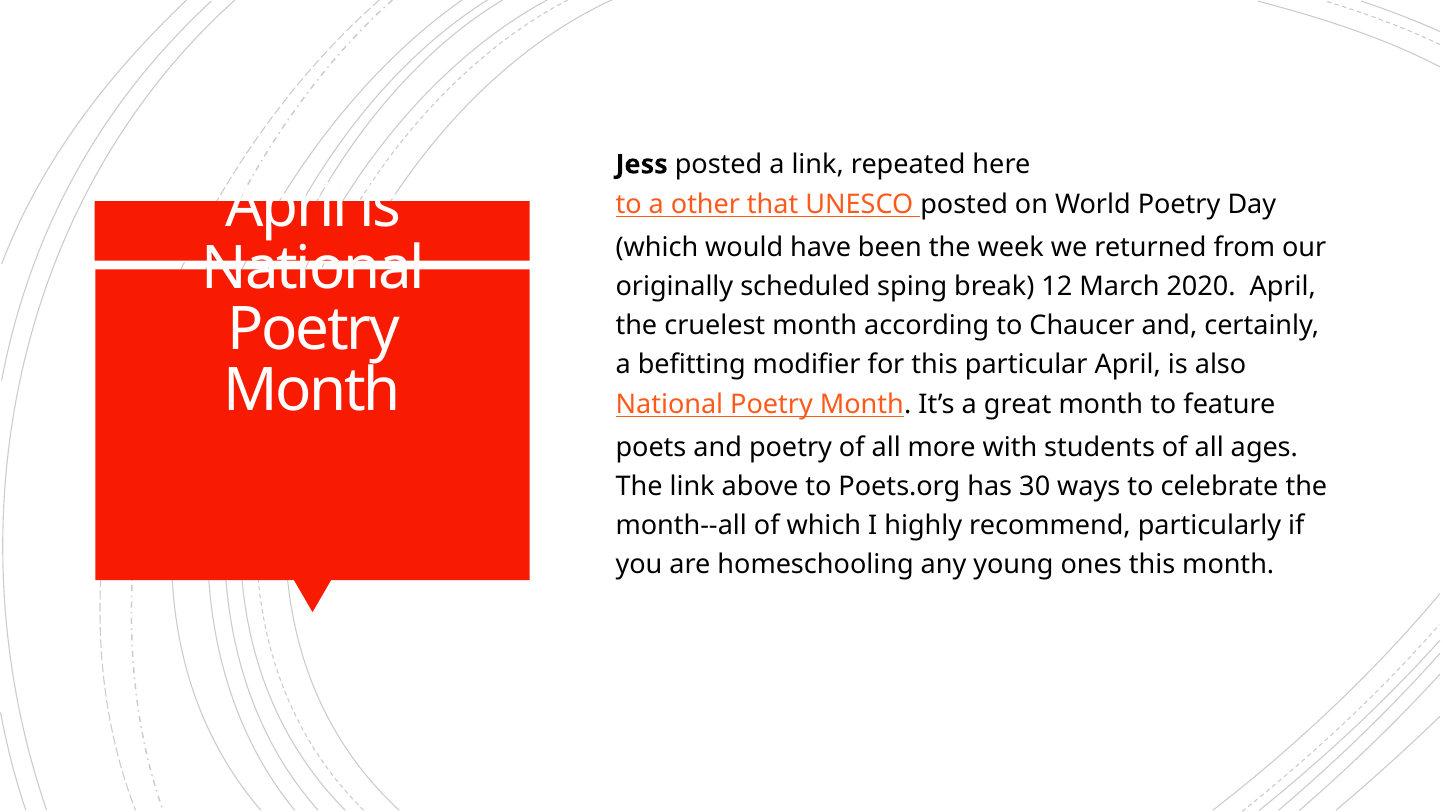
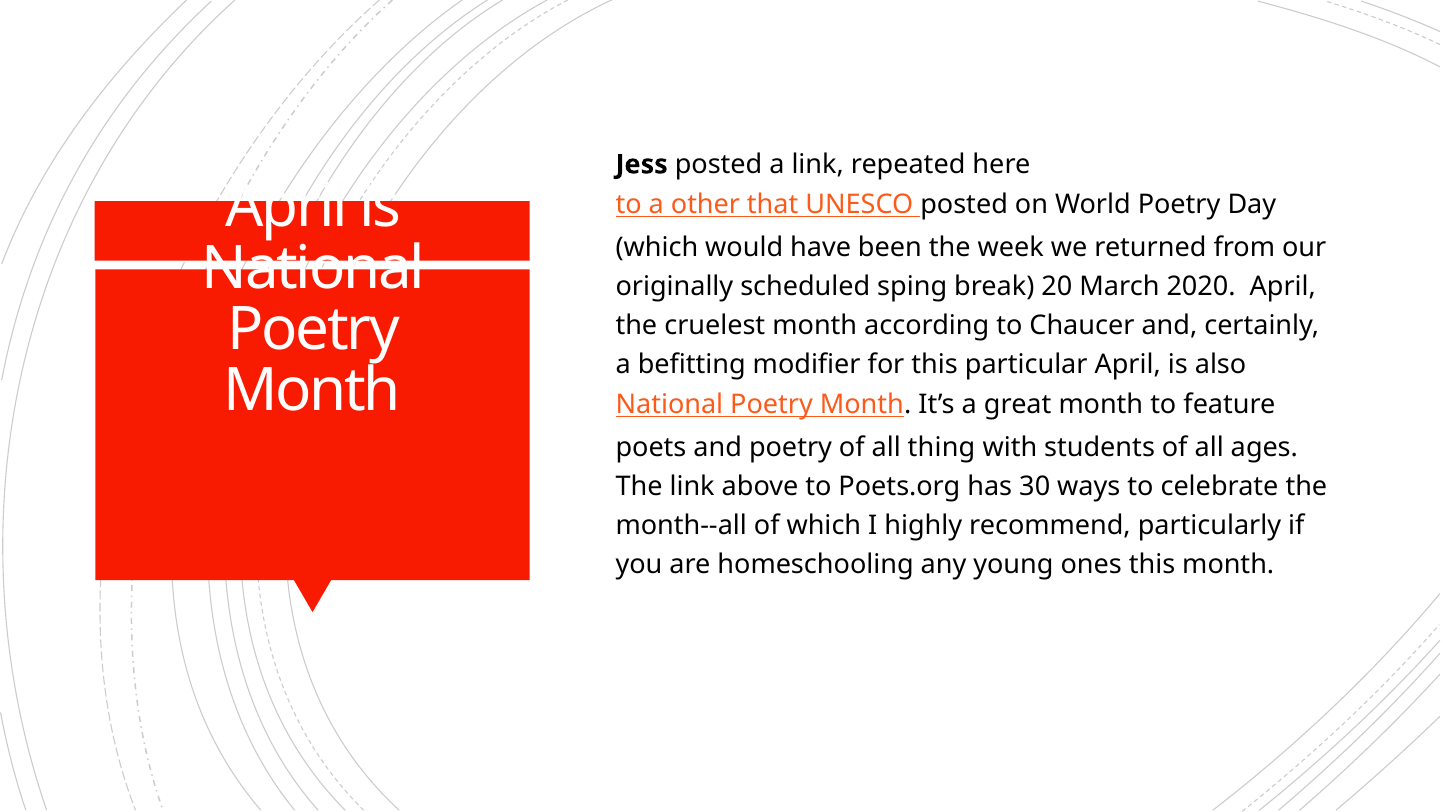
12: 12 -> 20 (1057, 286)
more: more -> thing (942, 447)
